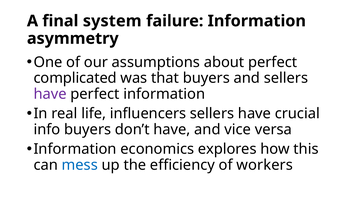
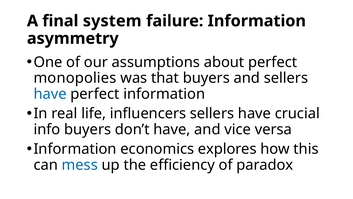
complicated: complicated -> monopolies (75, 78)
have colour: purple -> blue (50, 94)
workers: workers -> paradox (265, 165)
